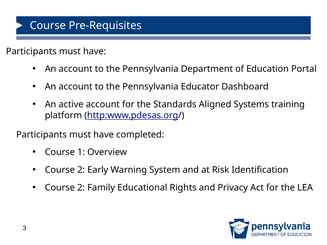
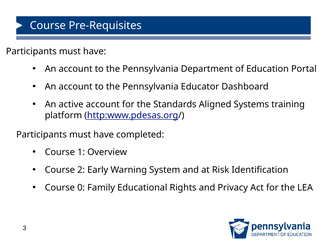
2: 2 -> 0 (81, 188)
